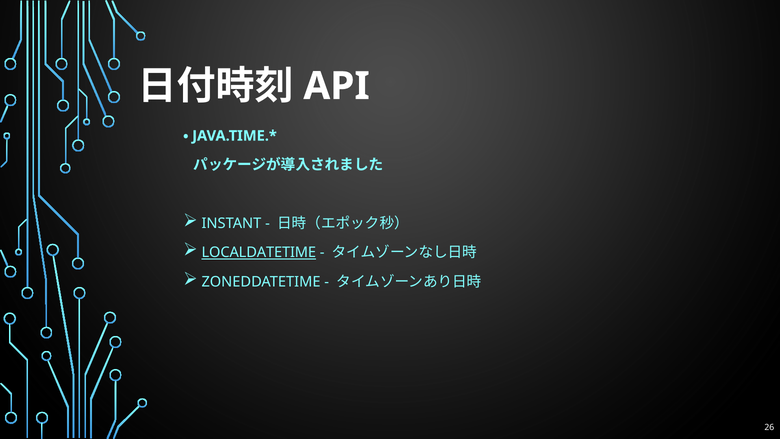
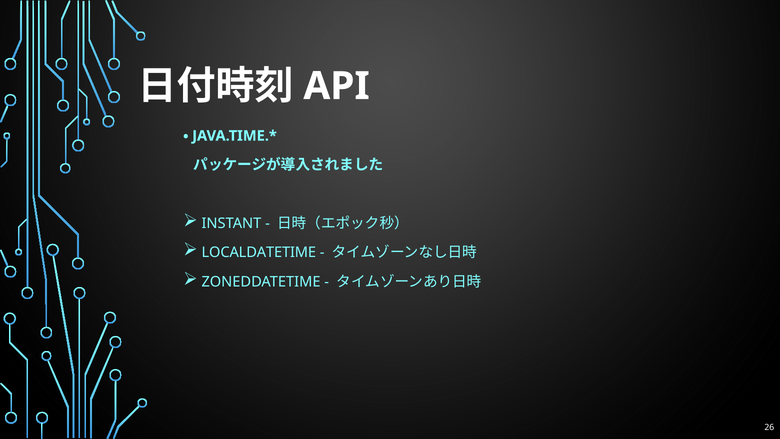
LOCALDATETIME underline: present -> none (259, 252)
